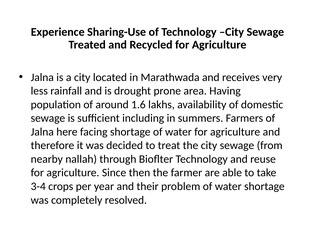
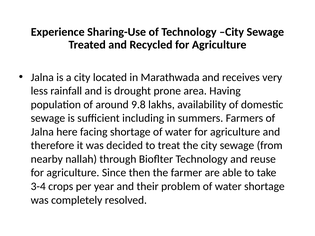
1.6: 1.6 -> 9.8 (138, 105)
